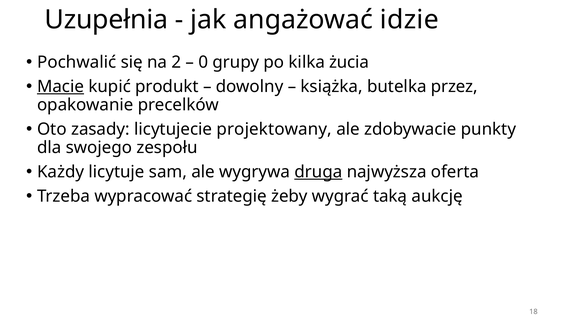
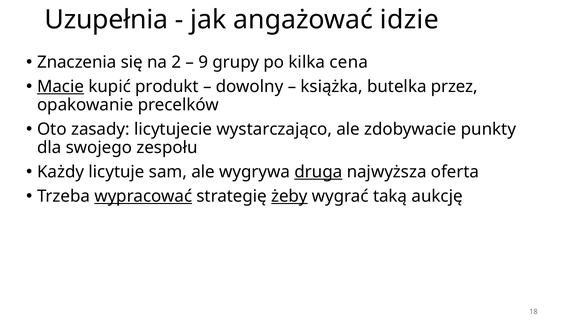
Pochwalić: Pochwalić -> Znaczenia (77, 62)
0: 0 -> 9 (203, 62)
żucia: żucia -> cena (349, 62)
projektowany: projektowany -> wystarczająco (274, 129)
wypracować underline: none -> present (143, 196)
żeby underline: none -> present (289, 196)
